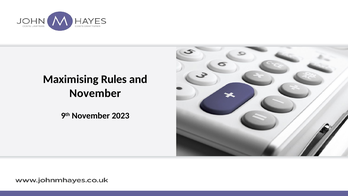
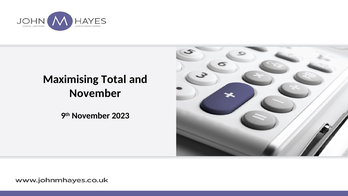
Rules: Rules -> Total (114, 79)
